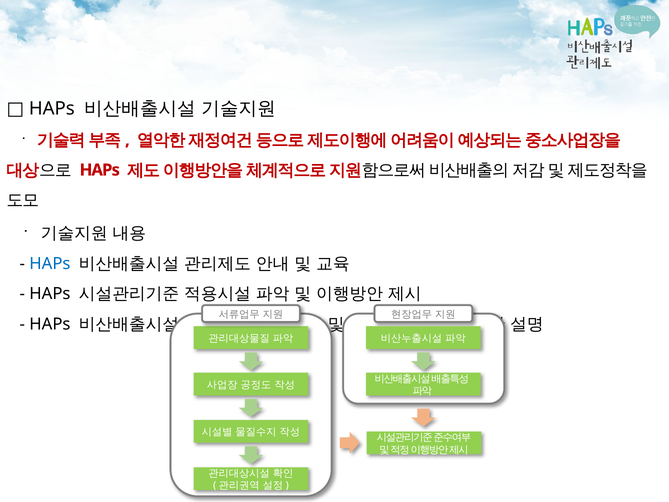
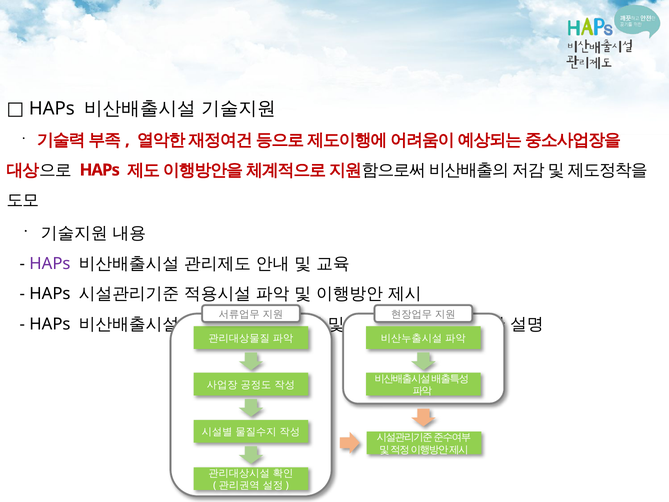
HAPs colour: blue -> purple (50, 264)
